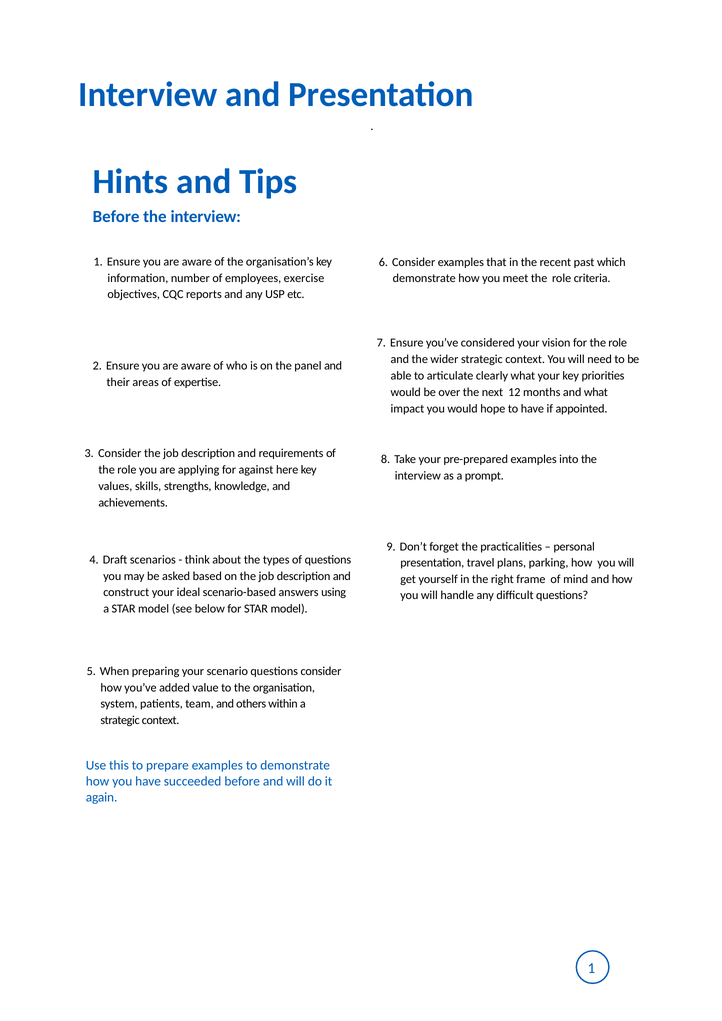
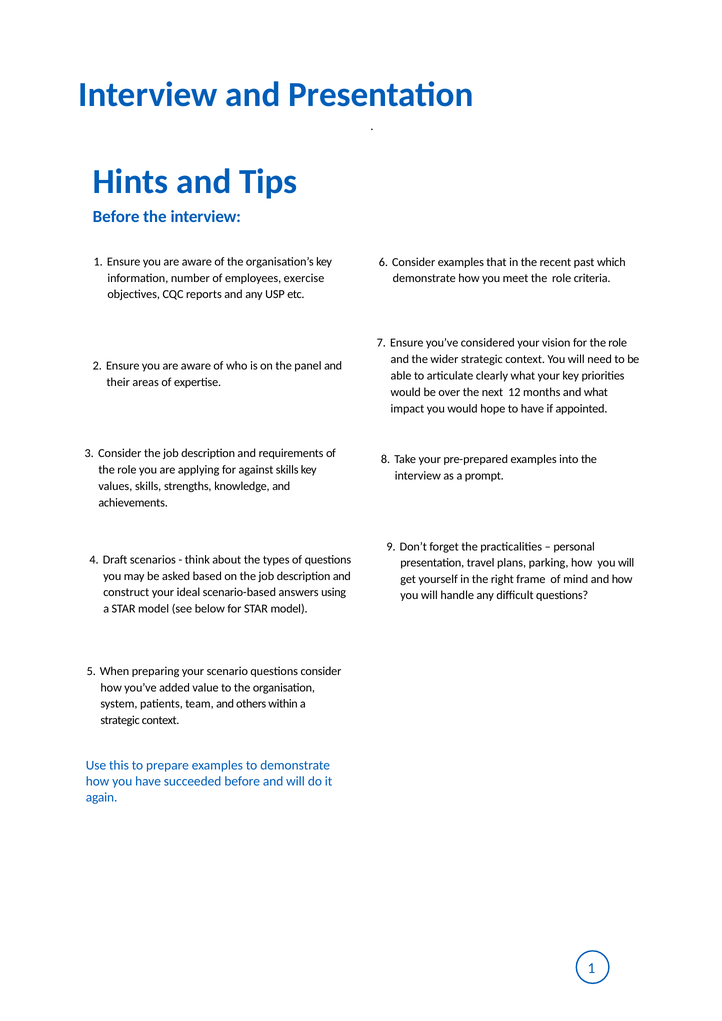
against here: here -> skills (287, 470)
